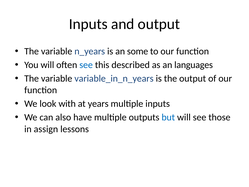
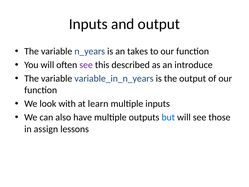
some: some -> takes (138, 51)
see colour: blue -> purple (86, 65)
languages: languages -> introduce (194, 65)
years: years -> learn (98, 104)
